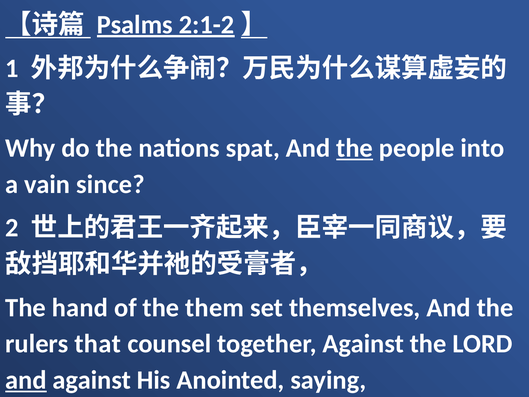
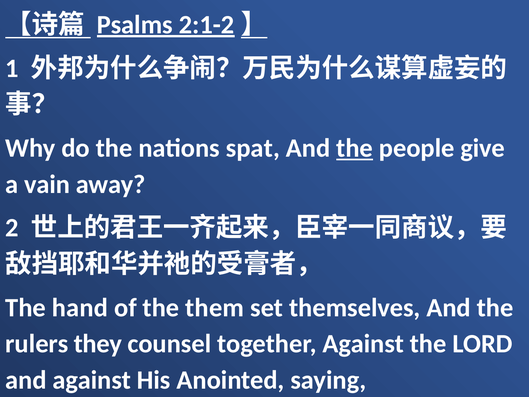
into: into -> give (483, 148)
since: since -> away (111, 184)
that: that -> they (98, 344)
and underline: present -> none (26, 380)
